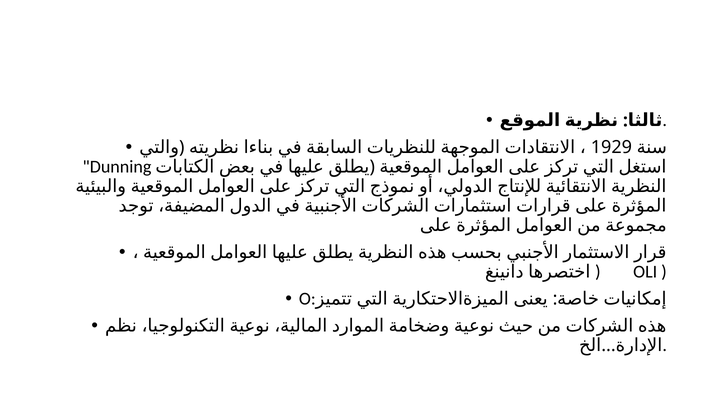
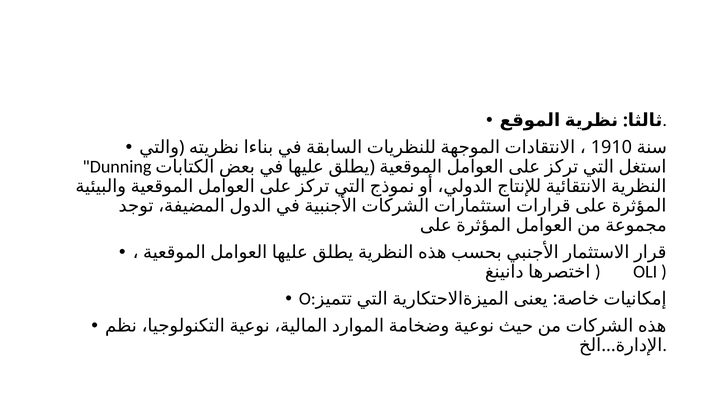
1929: 1929 -> 1910 (611, 147)
